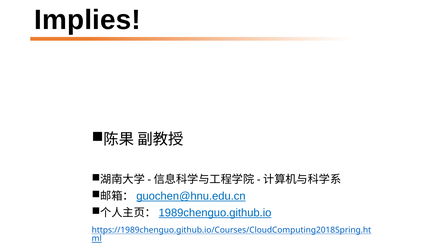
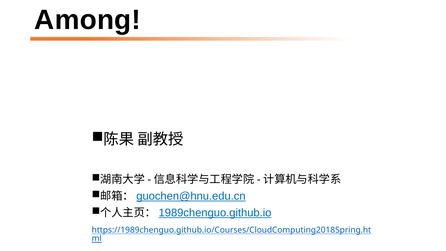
Implies: Implies -> Among (88, 20)
